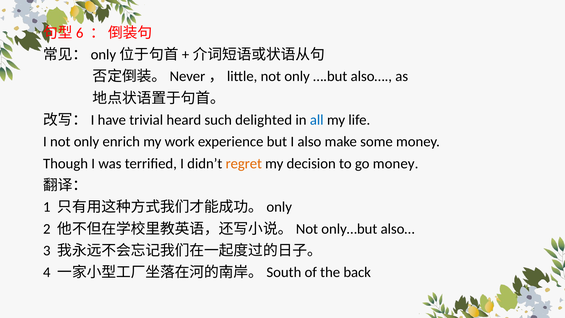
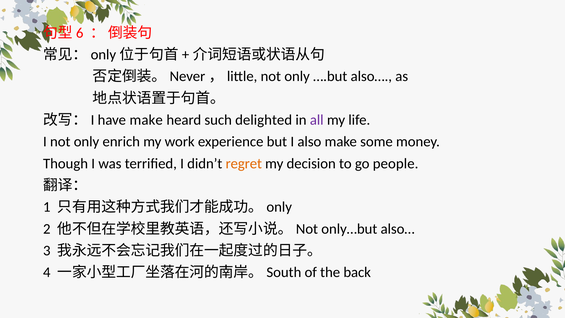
have trivial: trivial -> make (146, 120)
all colour: blue -> purple (317, 120)
go money: money -> people (396, 163)
